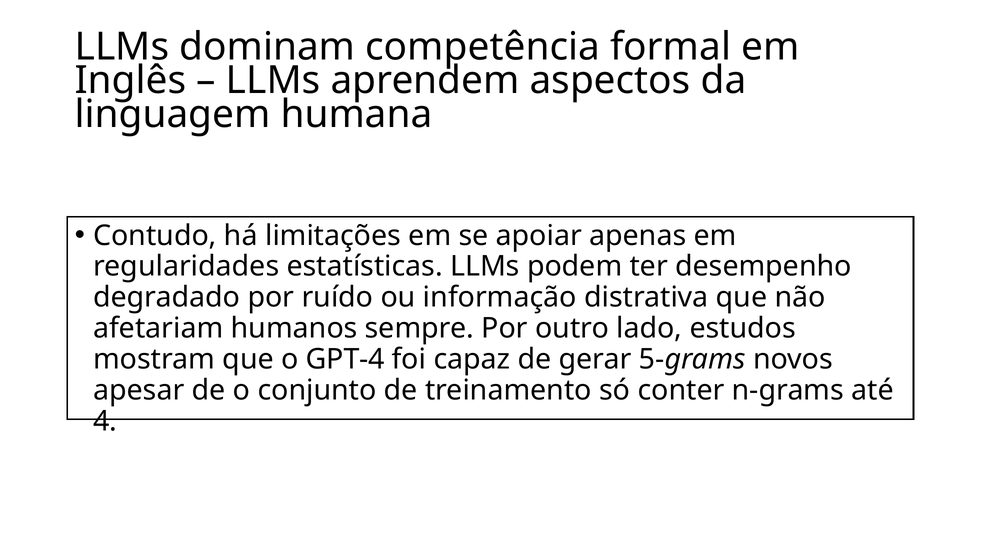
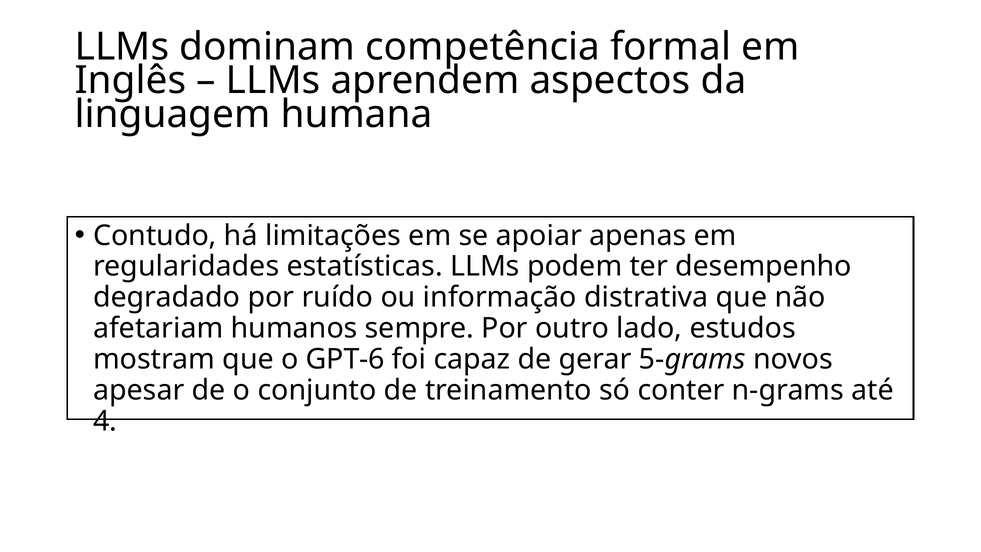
GPT-4: GPT-4 -> GPT-6 (345, 359)
